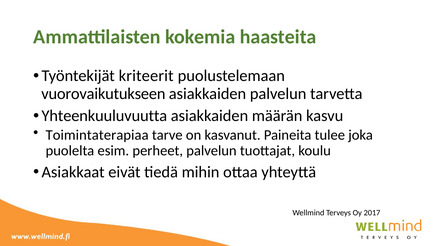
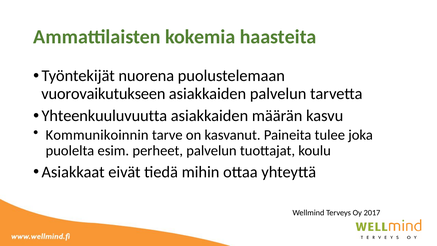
kriteerit: kriteerit -> nuorena (146, 76)
Toimintaterapiaa: Toimintaterapiaa -> Kommunikoinnin (97, 135)
